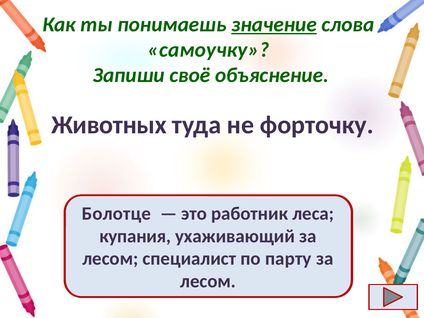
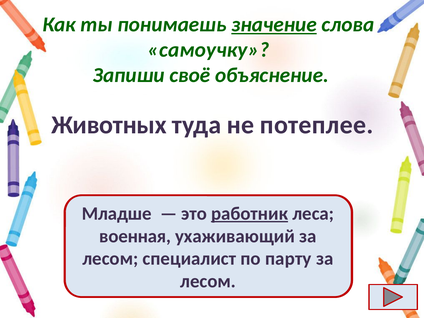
форточку: форточку -> потеплее (317, 125)
Болотце: Болотце -> Младше (117, 214)
работник underline: none -> present (250, 214)
купания: купания -> военная (135, 236)
